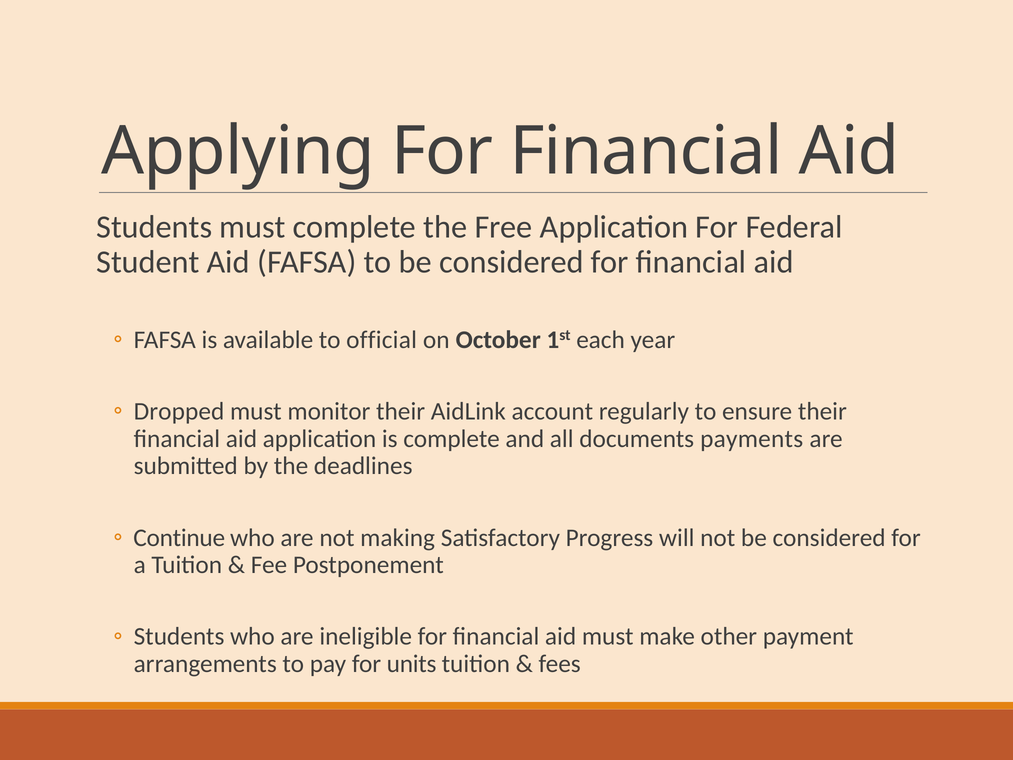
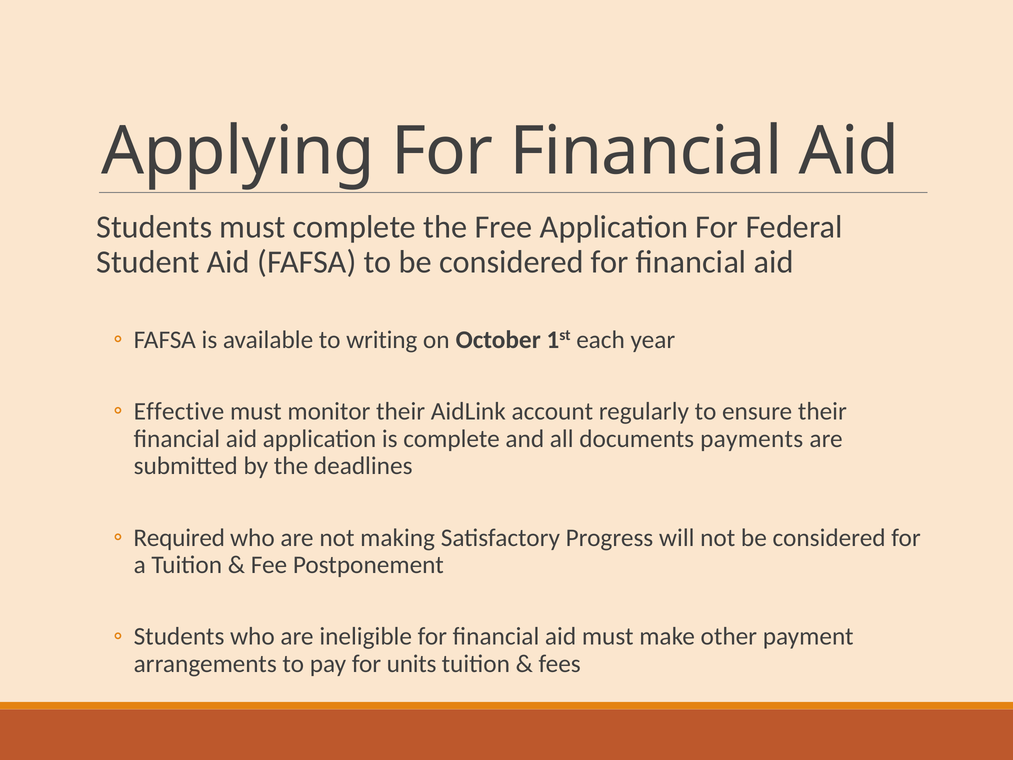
official: official -> writing (382, 340)
Dropped: Dropped -> Effective (179, 411)
Continue: Continue -> Required (179, 537)
